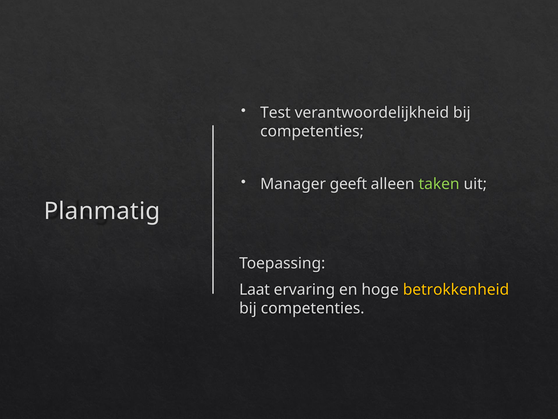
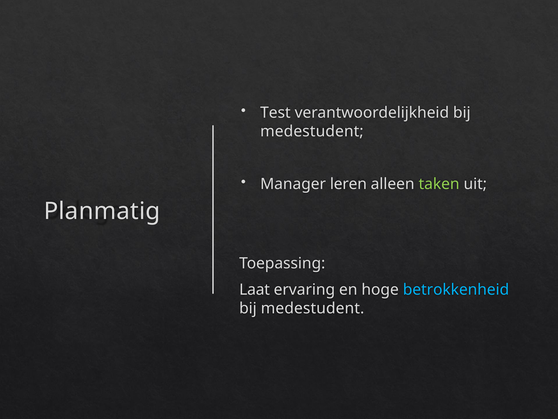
competenties: competenties -> medestudent (312, 131)
geeft: geeft -> leren (348, 184)
betrokkenheid colour: yellow -> light blue (456, 289)
competenties: competenties -> medestudent (313, 308)
